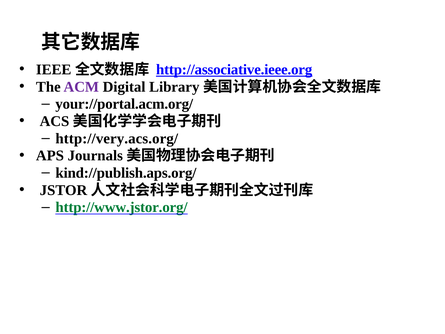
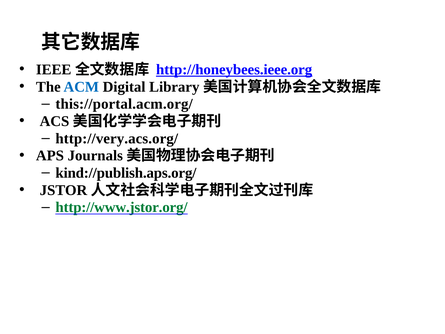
http://associative.ieee.org: http://associative.ieee.org -> http://honeybees.ieee.org (234, 70)
ACM colour: purple -> blue (81, 87)
your://portal.acm.org/: your://portal.acm.org/ -> this://portal.acm.org/ (124, 104)
